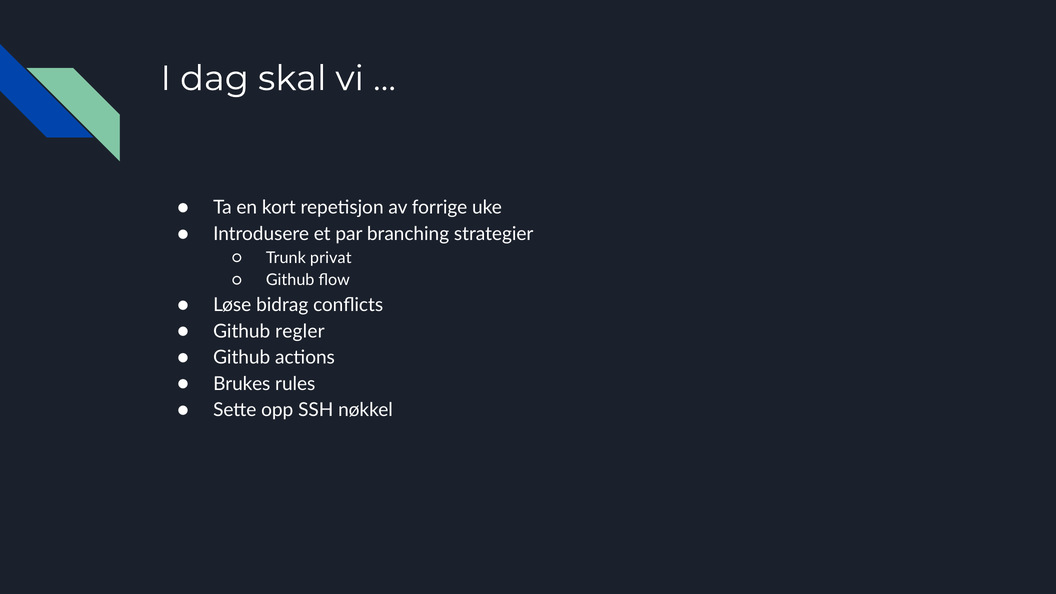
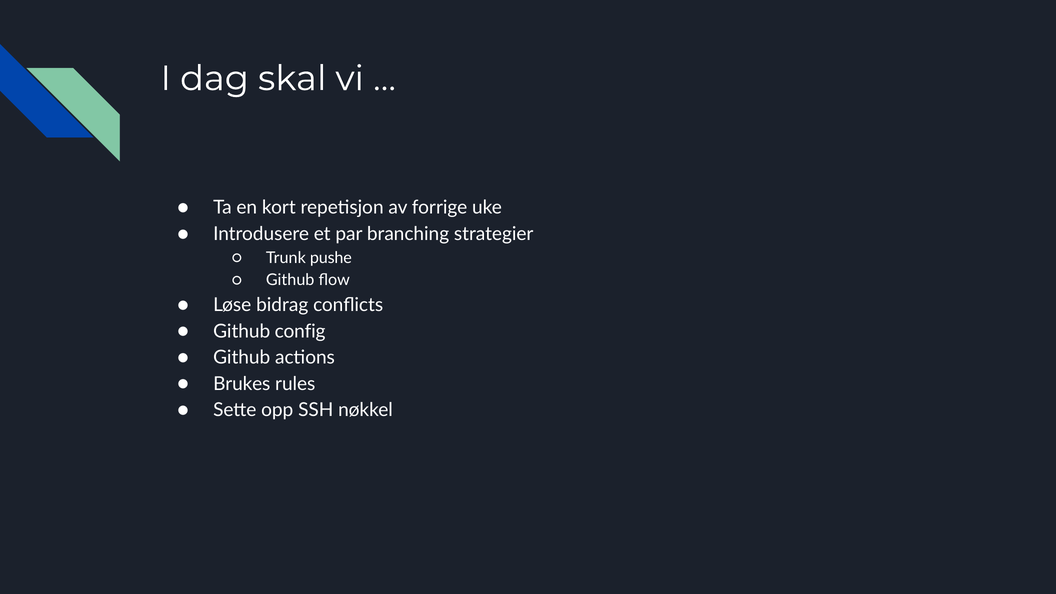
privat: privat -> pushe (331, 258)
regler: regler -> config (300, 331)
